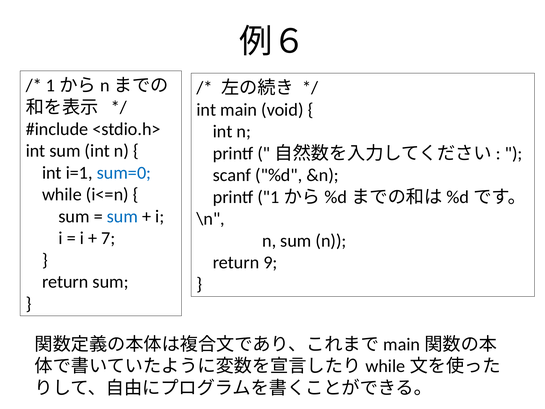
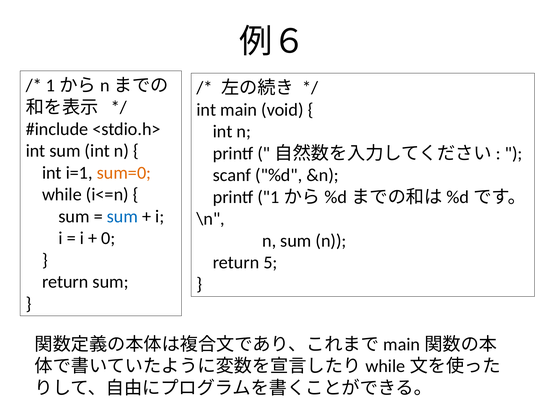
sum=0 colour: blue -> orange (124, 173)
7: 7 -> 0 (108, 238)
9: 9 -> 5 (270, 262)
